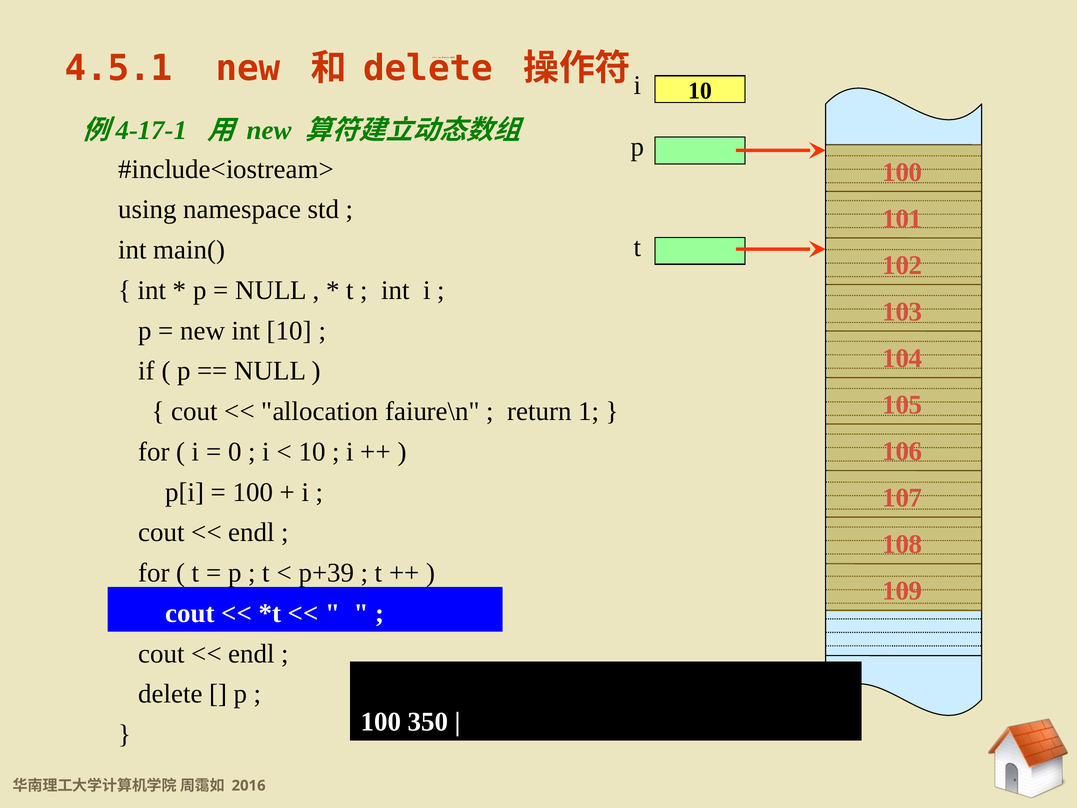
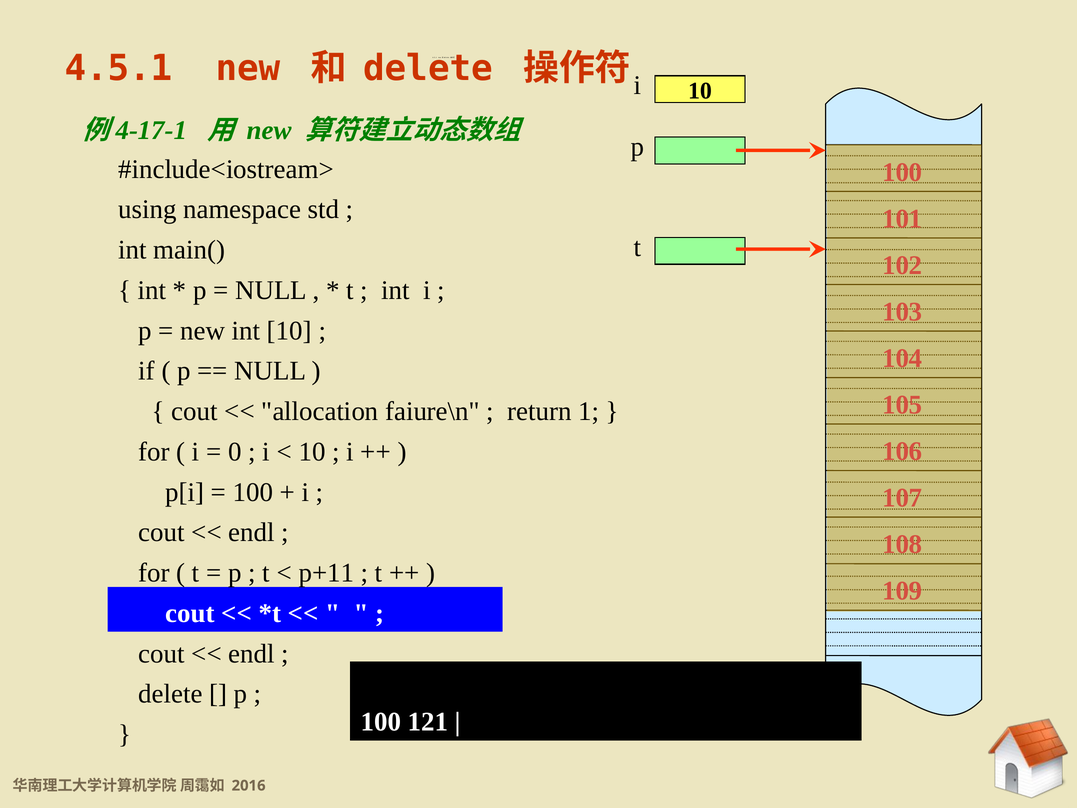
p+39: p+39 -> p+11 (326, 573)
350: 350 -> 121 (428, 722)
